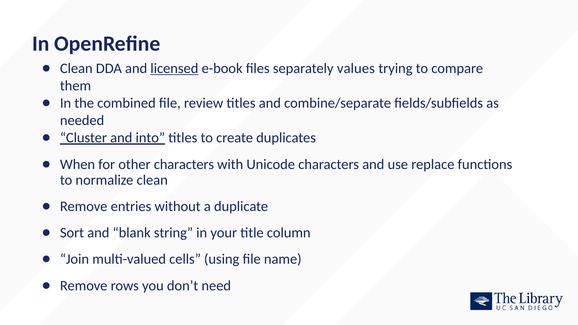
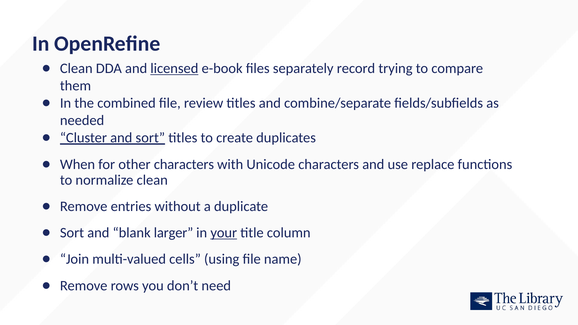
values: values -> record (356, 69)
and into: into -> sort (150, 138)
string: string -> larger (173, 233)
your underline: none -> present (224, 233)
